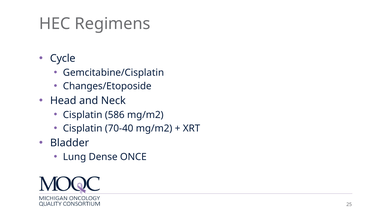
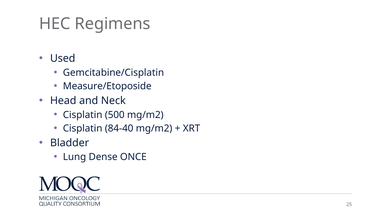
Cycle: Cycle -> Used (63, 58)
Changes/Etoposide: Changes/Etoposide -> Measure/Etoposide (107, 86)
586: 586 -> 500 (115, 115)
70-40: 70-40 -> 84-40 (119, 128)
